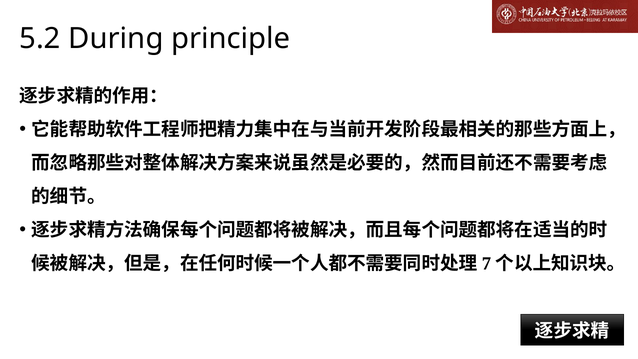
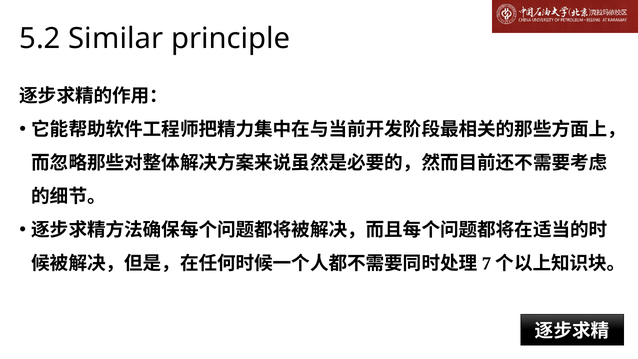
During: During -> Similar (116, 39)
